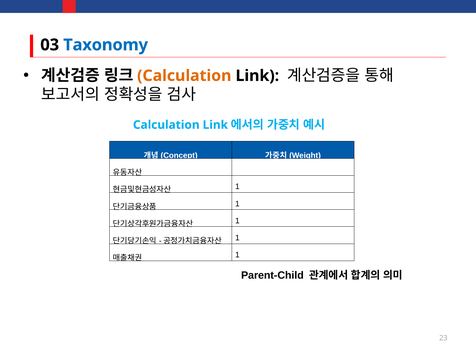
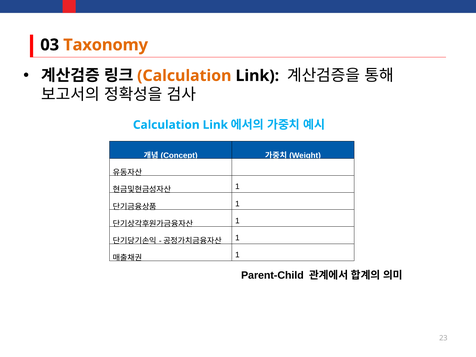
Taxonomy colour: blue -> orange (106, 45)
